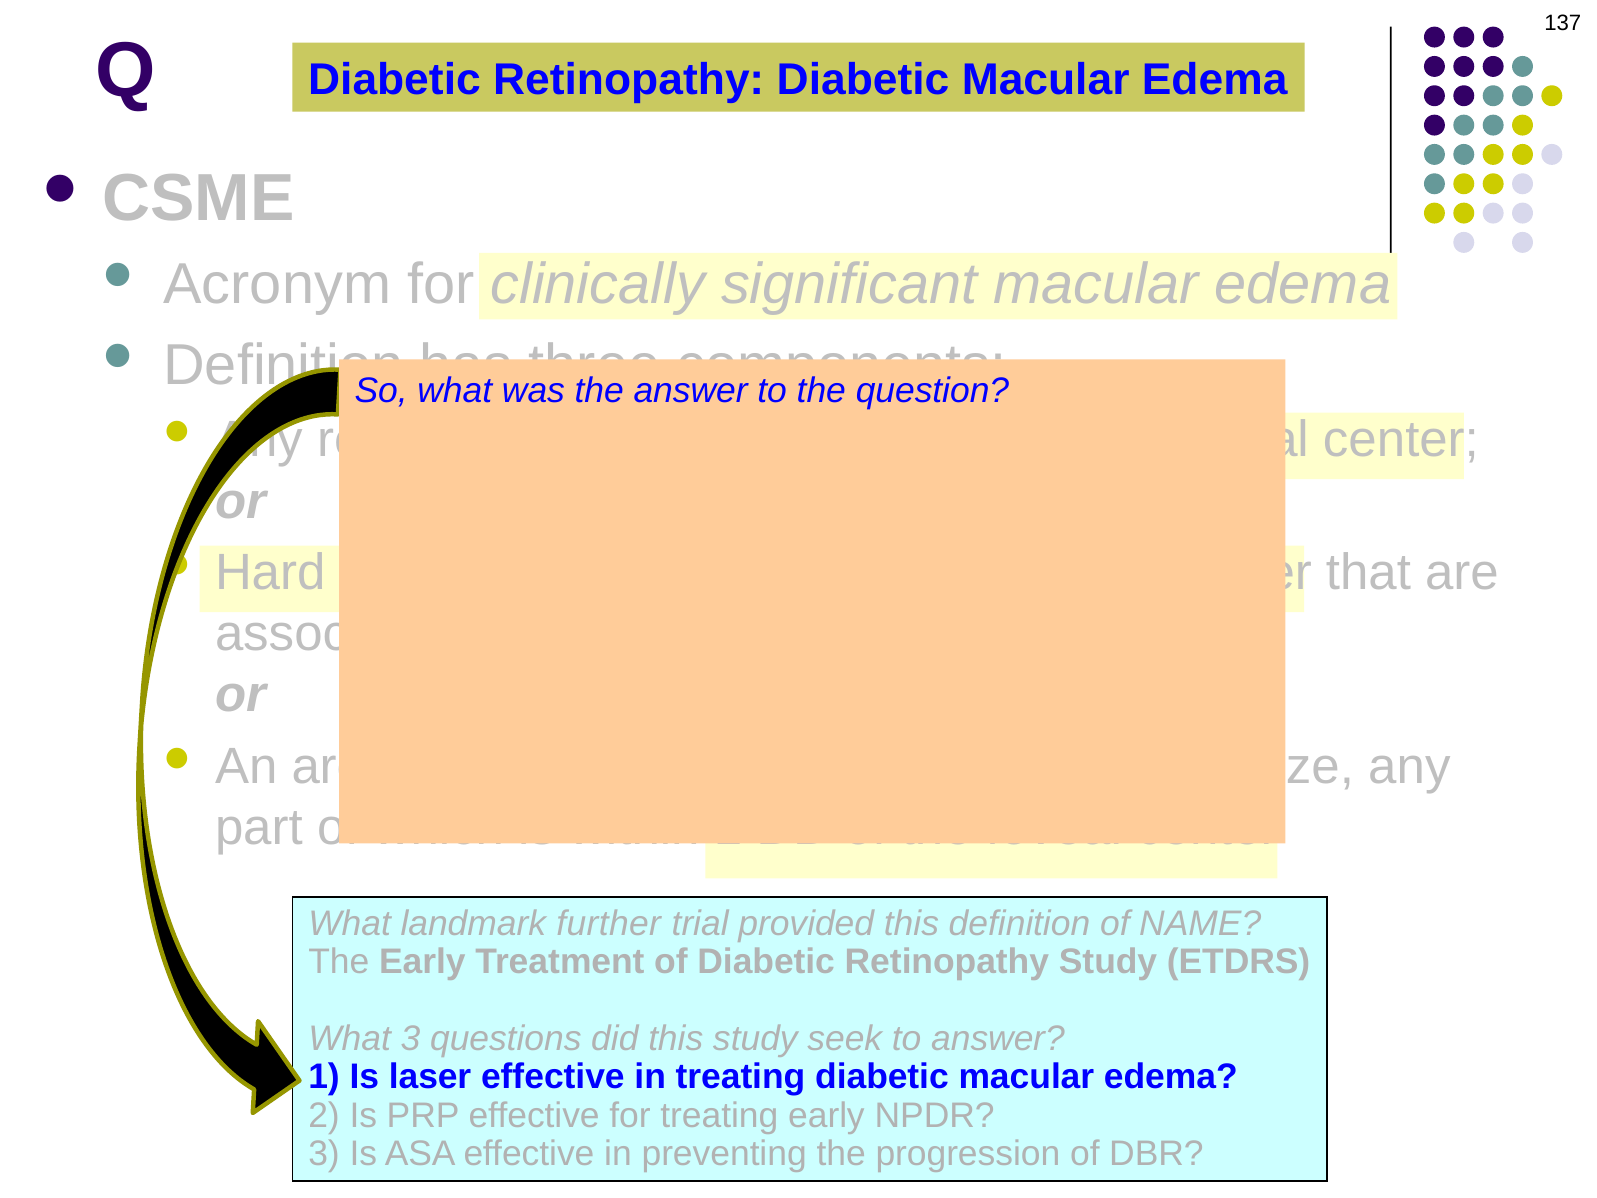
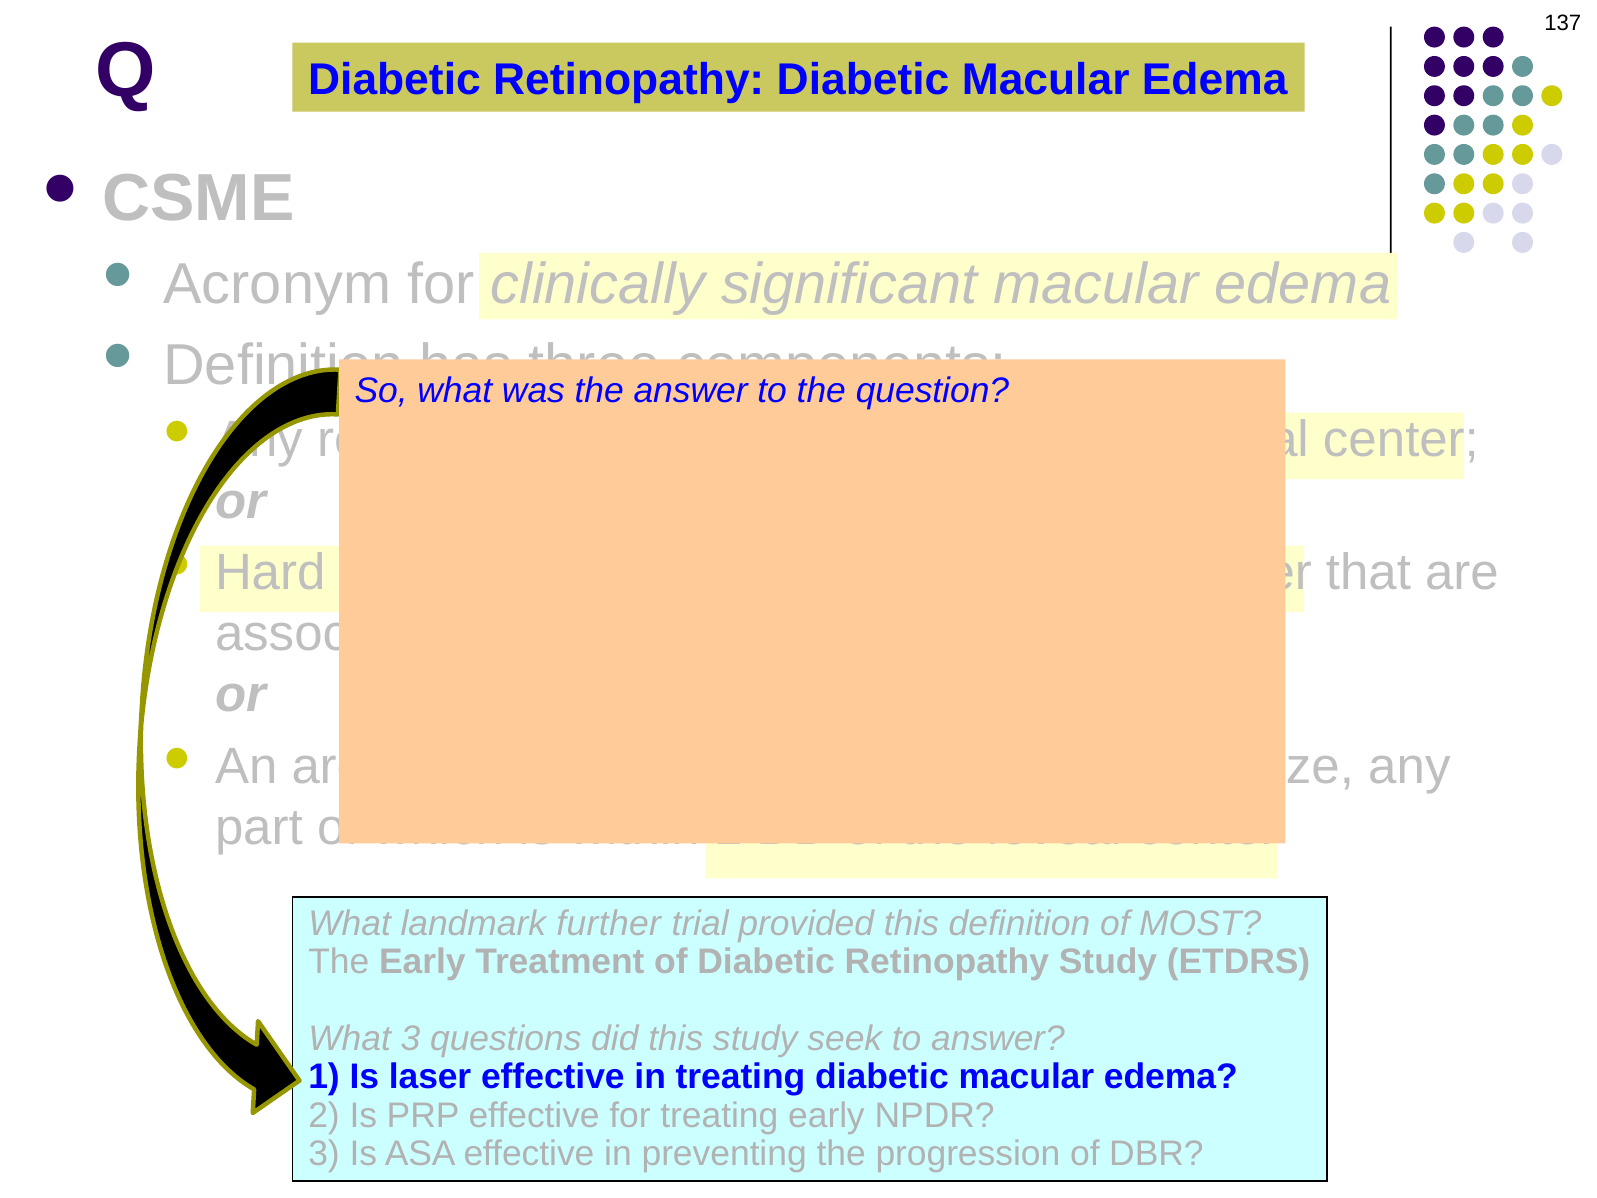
NAME: NAME -> MOST (1200, 924)
